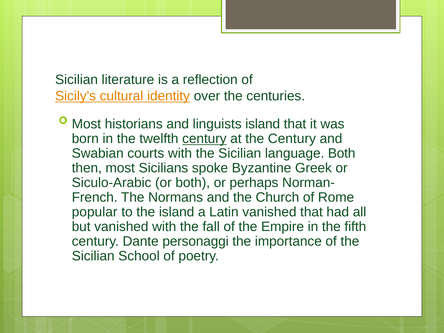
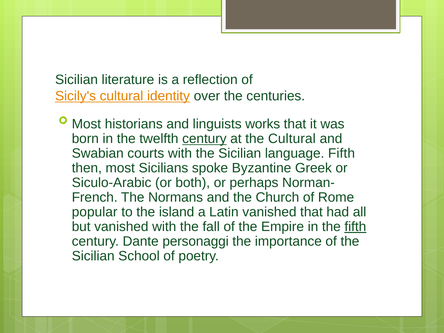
linguists island: island -> works (263, 124)
the Century: Century -> Cultural (292, 139)
language Both: Both -> Fifth (342, 153)
fifth underline: none -> present (355, 227)
